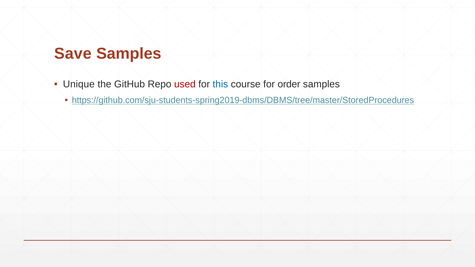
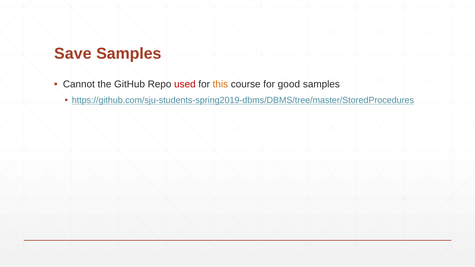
Unique: Unique -> Cannot (79, 84)
this colour: blue -> orange (220, 84)
order: order -> good (289, 84)
